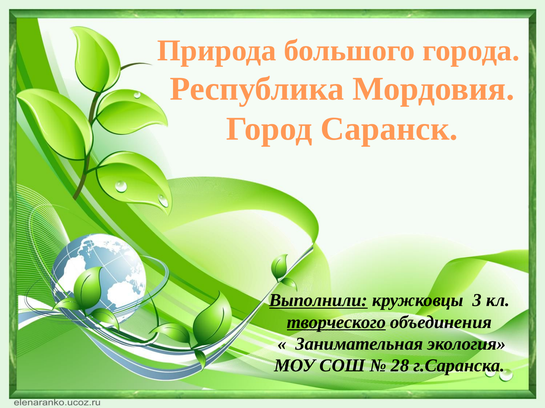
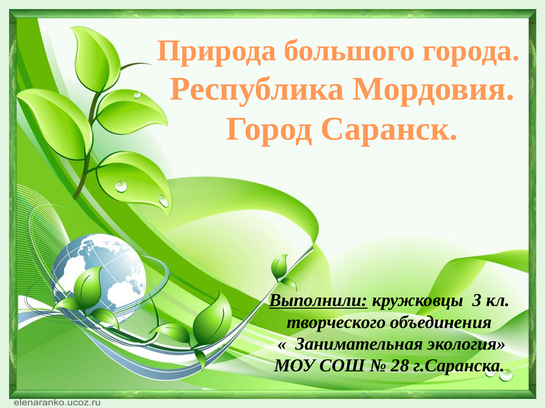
творческого underline: present -> none (336, 323)
